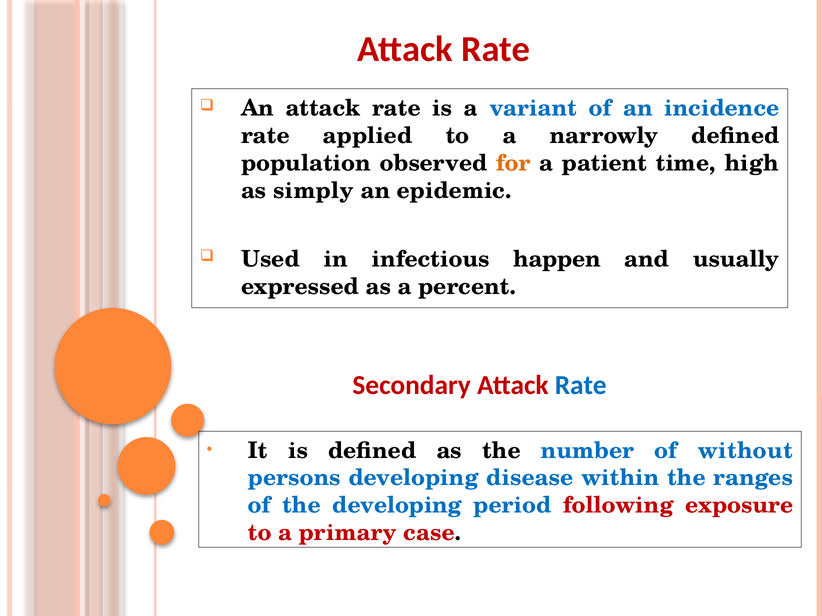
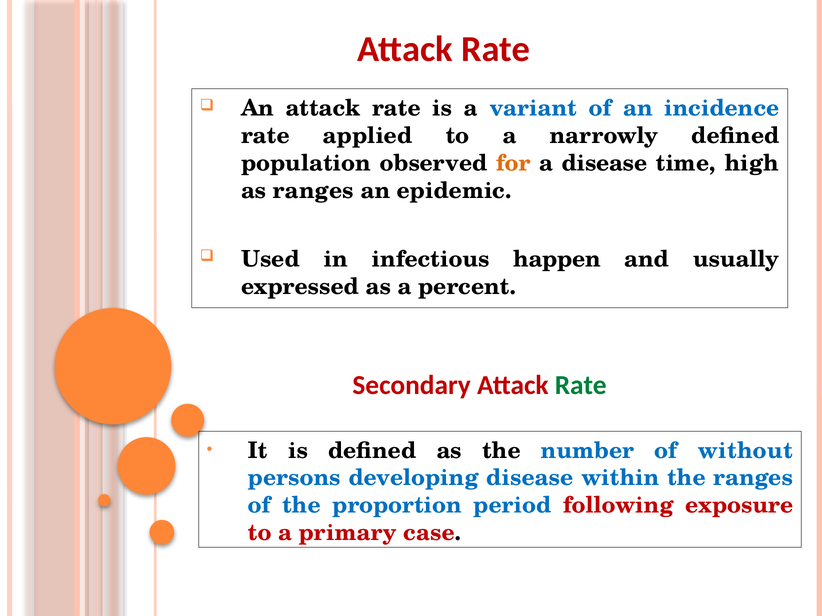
a patient: patient -> disease (605, 163)
as simply: simply -> ranges (313, 191)
Rate colour: blue -> green (581, 385)
the developing: developing -> proportion (397, 506)
